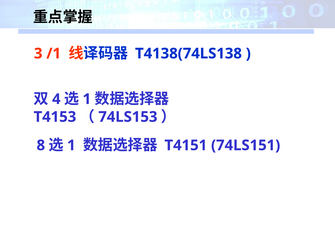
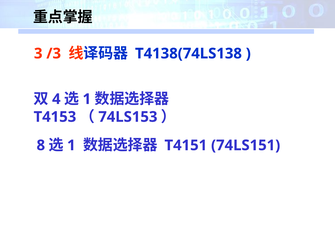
/1: /1 -> /3 (54, 54)
